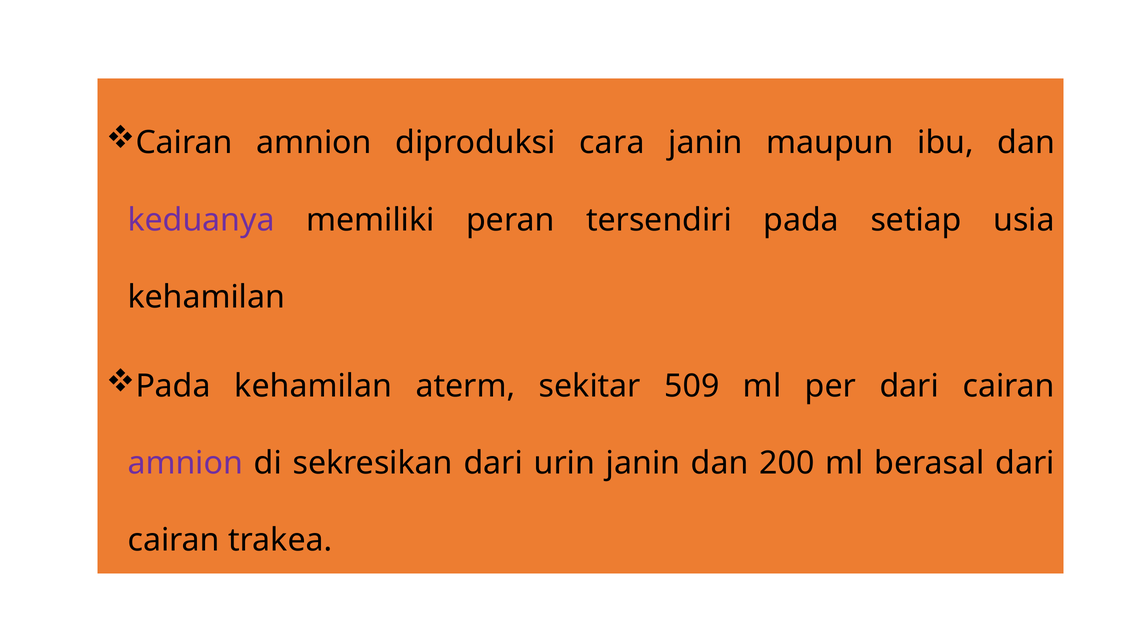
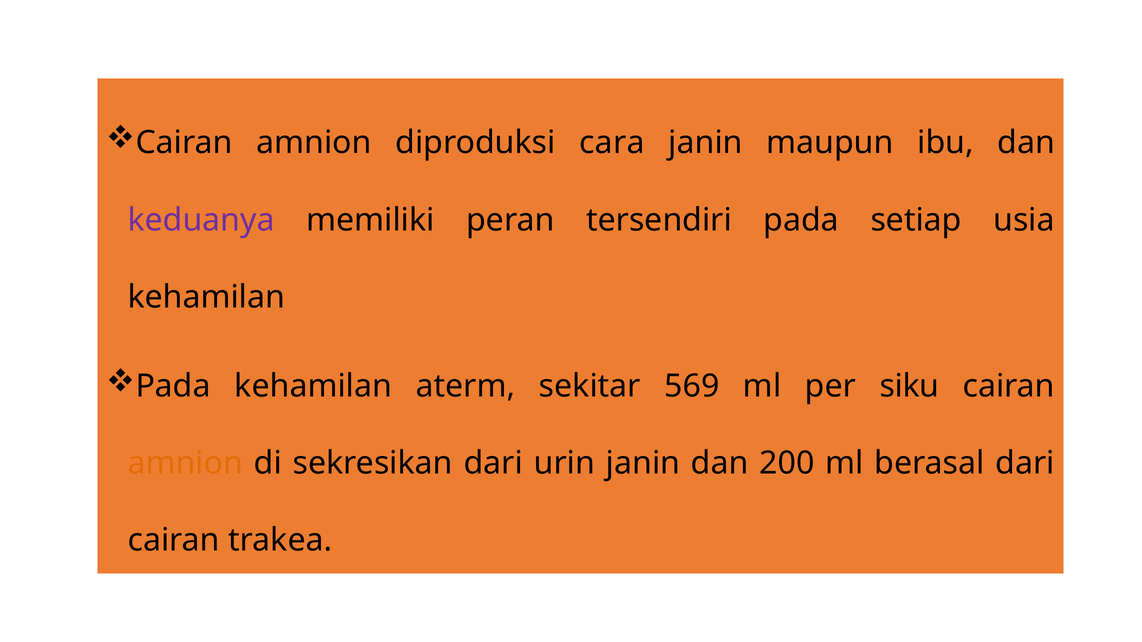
509: 509 -> 569 (692, 386)
per dari: dari -> siku (909, 386)
amnion colour: purple -> orange (185, 463)
